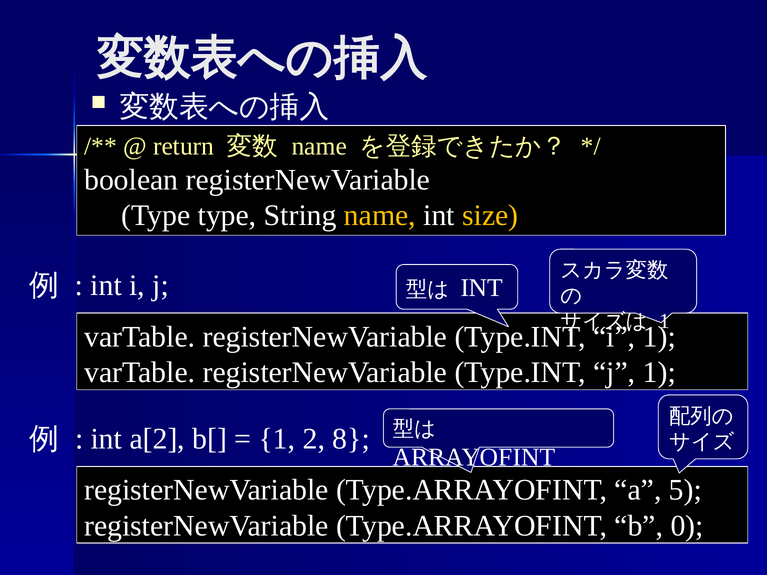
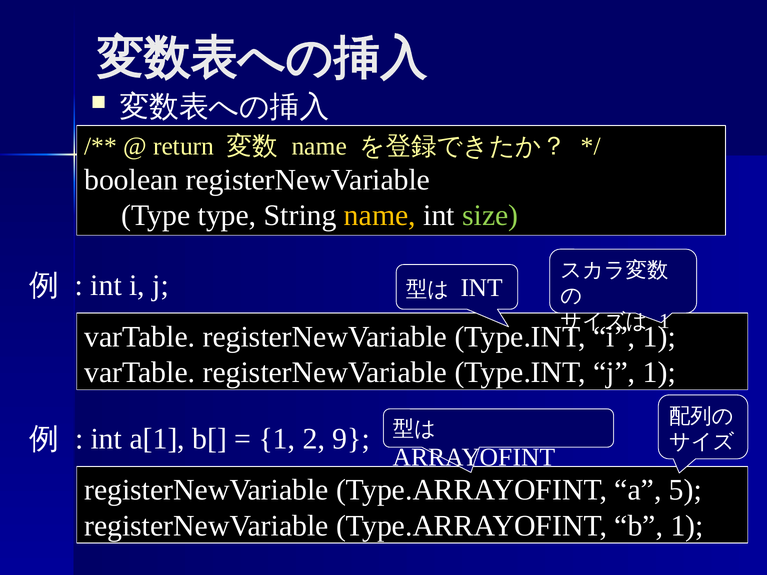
size colour: yellow -> light green (490, 216)
a[2: a[2 -> a[1 (157, 439)
8: 8 -> 9 (351, 439)
b 0: 0 -> 1 (687, 526)
